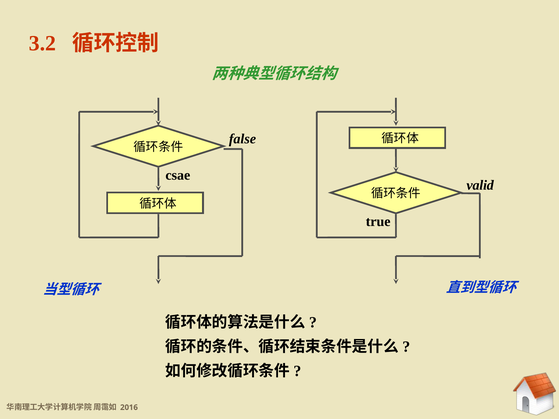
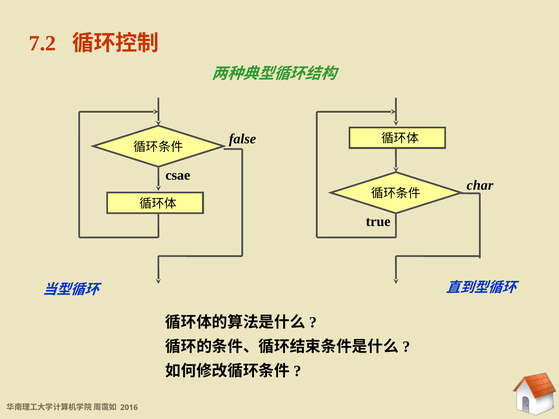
3.2: 3.2 -> 7.2 (42, 43)
valid: valid -> char (480, 185)
